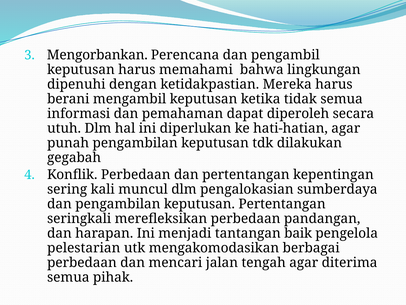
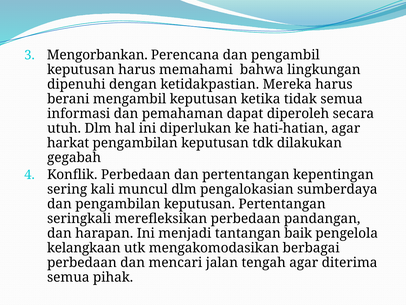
punah: punah -> harkat (68, 143)
pelestarian: pelestarian -> kelangkaan (84, 248)
